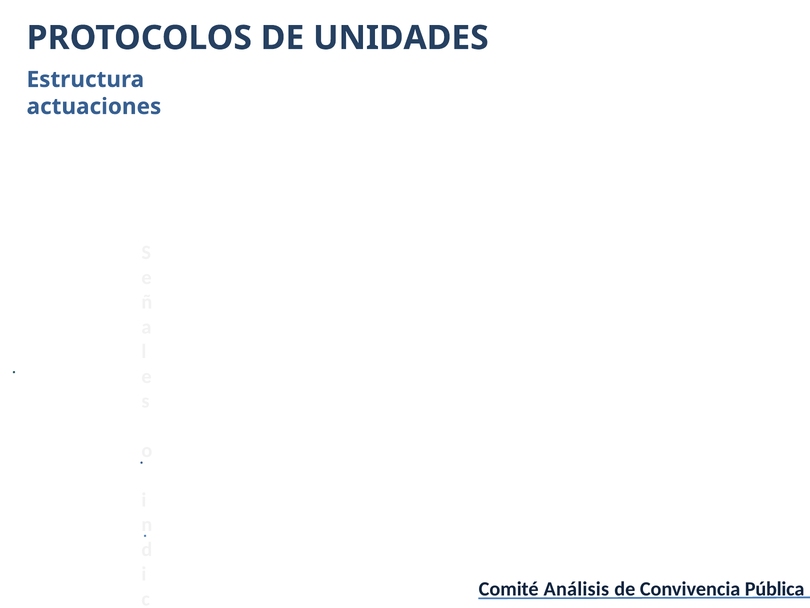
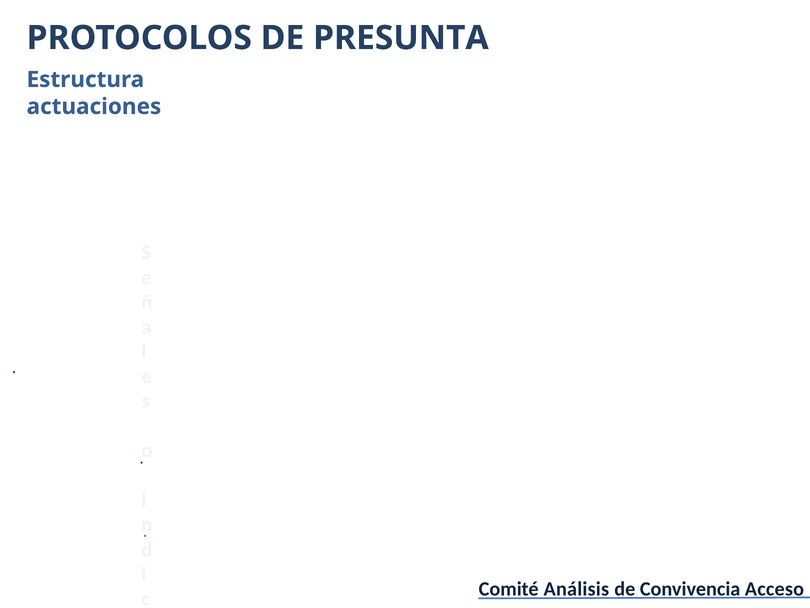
UNIDADES: UNIDADES -> PRESUNTA (401, 38)
Pública: Pública -> Acceso (774, 588)
